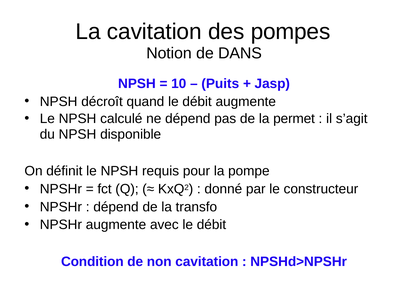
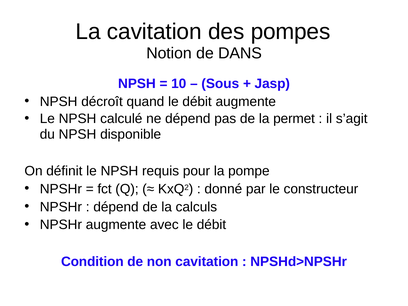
Puits: Puits -> Sous (220, 84)
transfo: transfo -> calculs (196, 207)
